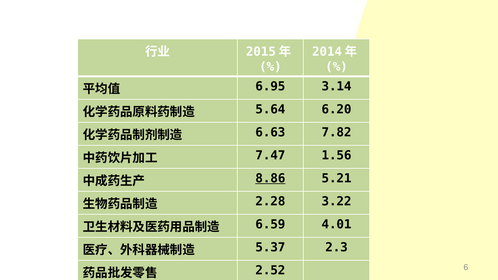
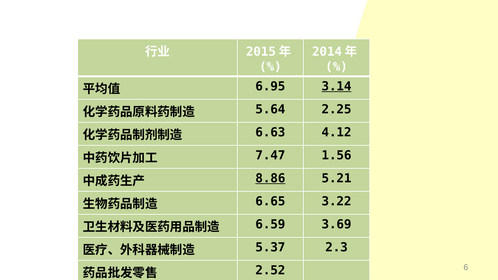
3.14 underline: none -> present (337, 86)
6.20: 6.20 -> 2.25 (337, 109)
7.82: 7.82 -> 4.12 (337, 132)
2.28: 2.28 -> 6.65 (270, 201)
4.01: 4.01 -> 3.69 (337, 224)
